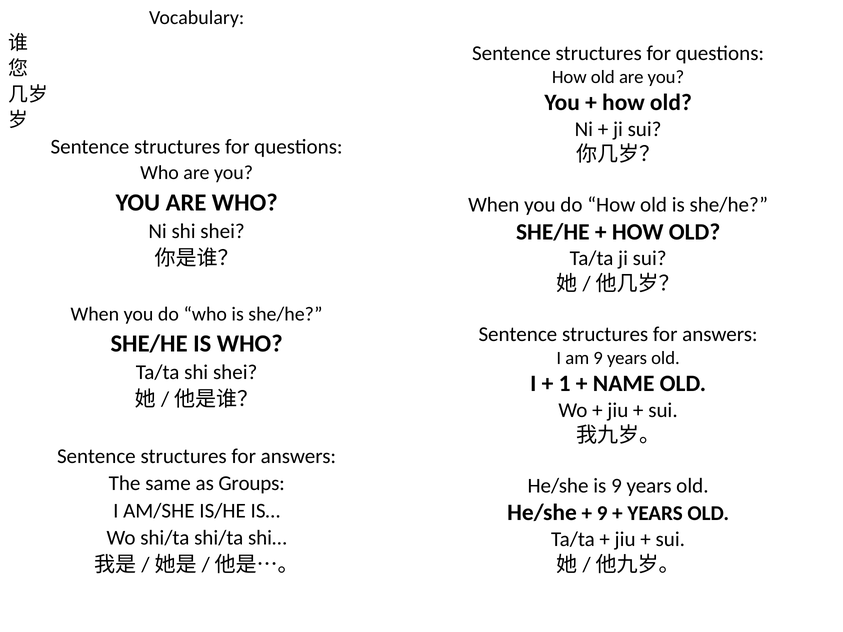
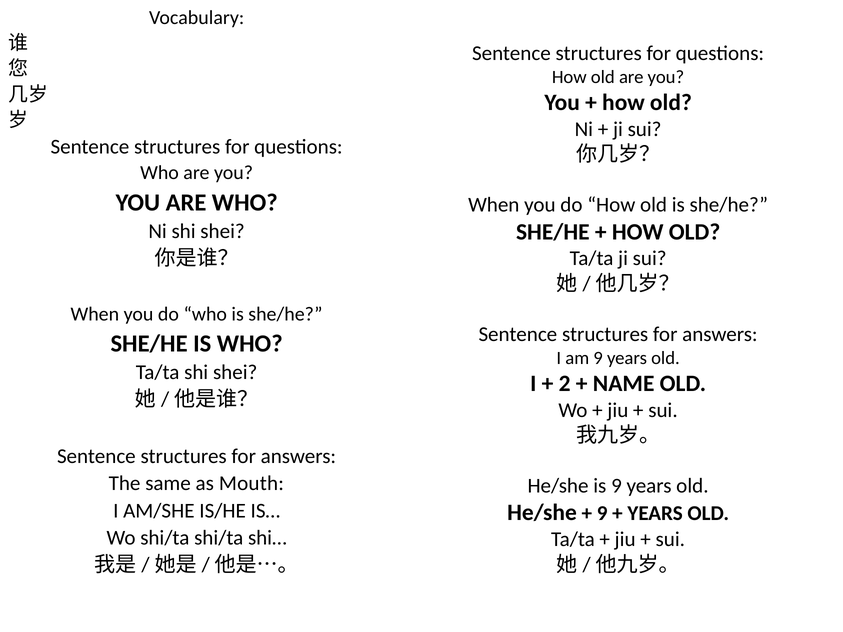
1: 1 -> 2 (565, 384)
Groups: Groups -> Mouth (251, 484)
